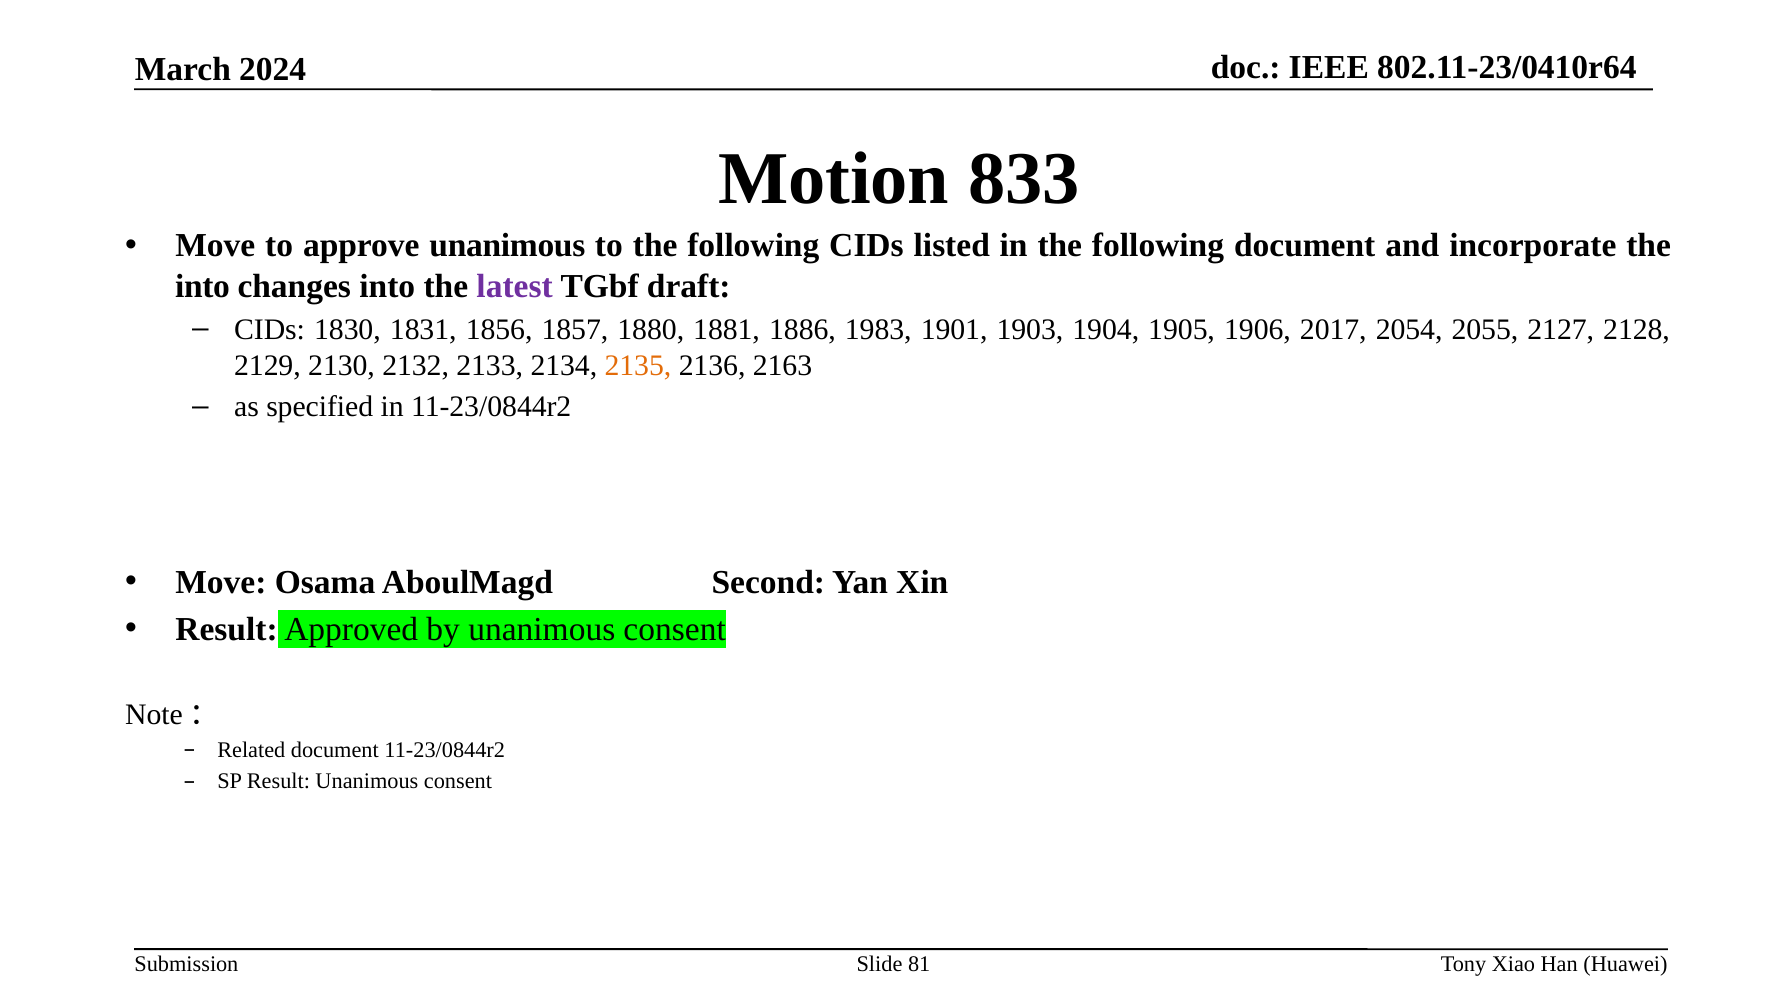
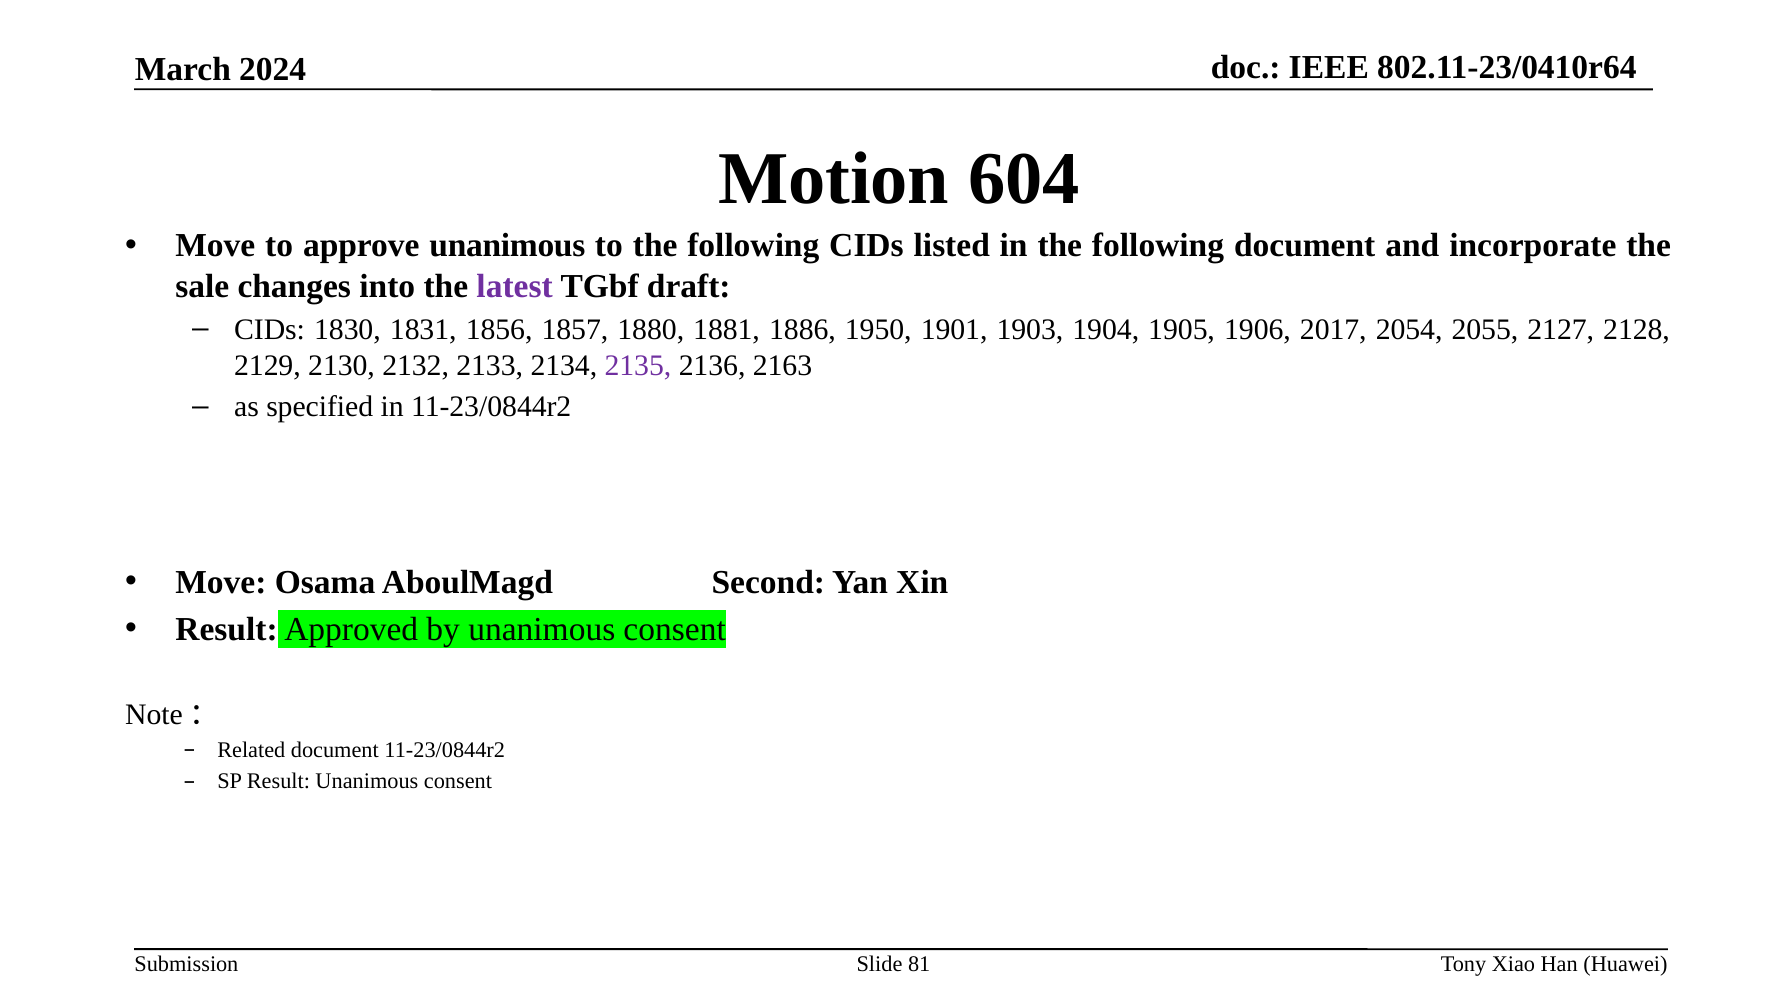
833: 833 -> 604 (1024, 179)
into: into -> sale (202, 286)
1983: 1983 -> 1950 (878, 330)
2135 colour: orange -> purple (638, 365)
